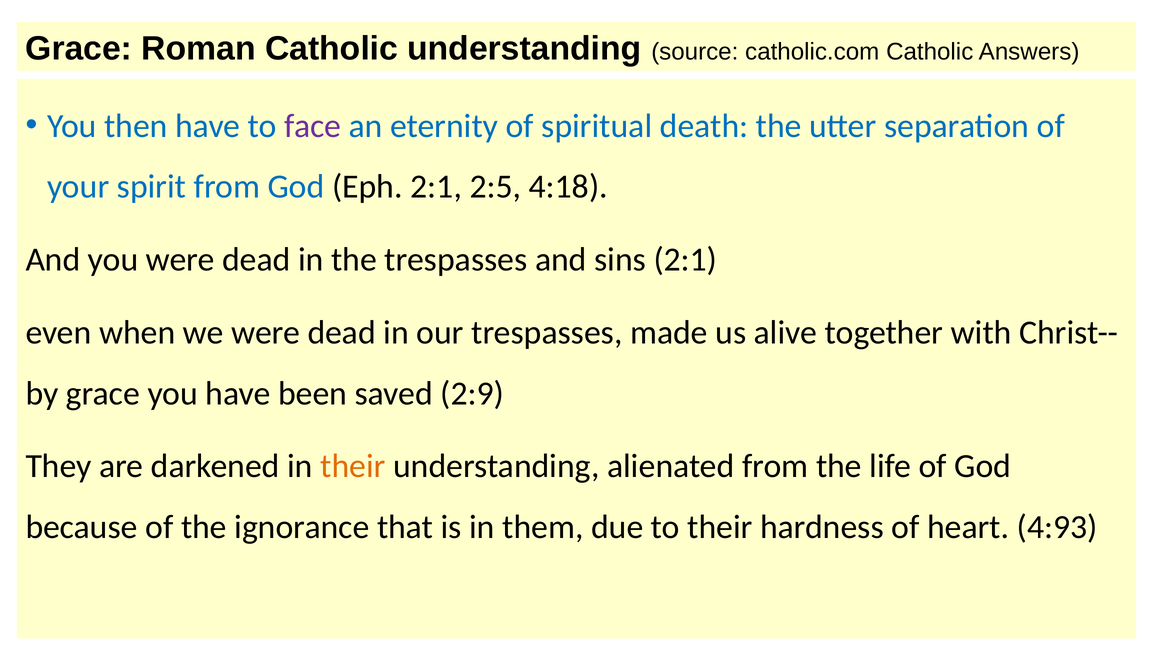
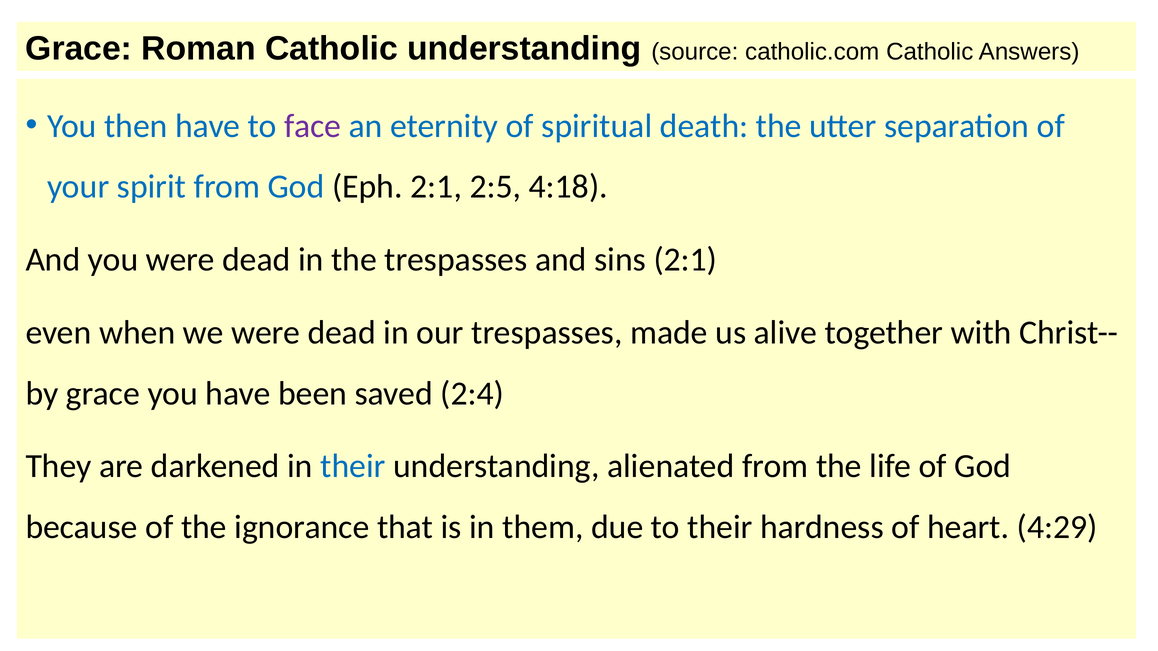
2:9: 2:9 -> 2:4 (472, 394)
their colour: orange -> blue (353, 466)
4:93: 4:93 -> 4:29 (1057, 527)
